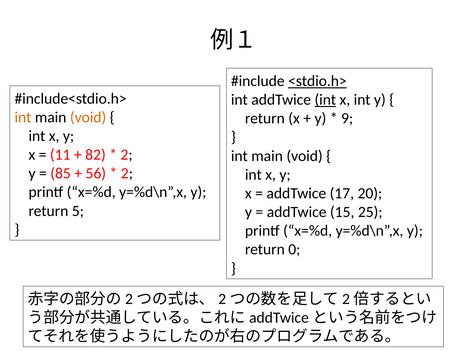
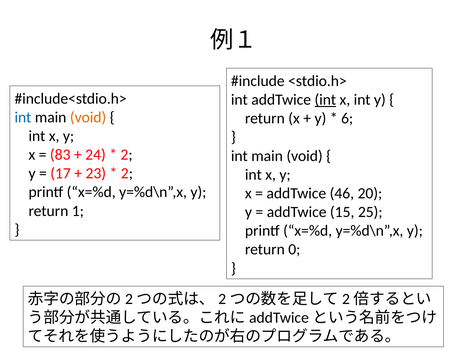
<stdio.h> underline: present -> none (317, 81)
int colour: orange -> blue (23, 117)
9: 9 -> 6 (347, 118)
11: 11 -> 83 (60, 154)
82: 82 -> 24 (95, 154)
85: 85 -> 17 (61, 173)
56: 56 -> 23 (96, 173)
17: 17 -> 46 (342, 193)
5: 5 -> 1 (78, 210)
